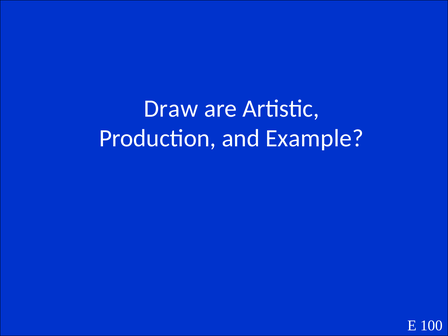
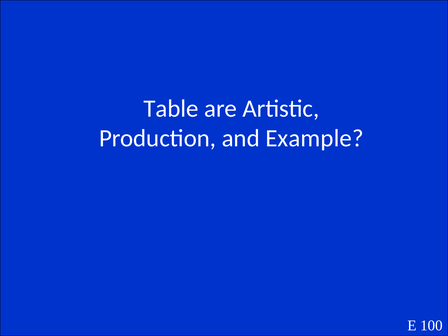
Draw: Draw -> Table (171, 108)
